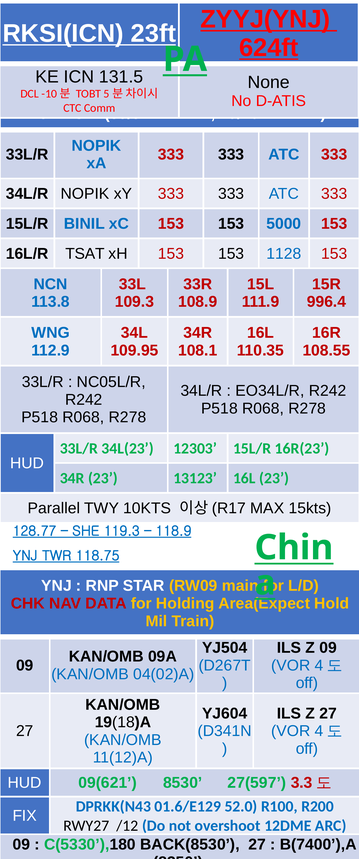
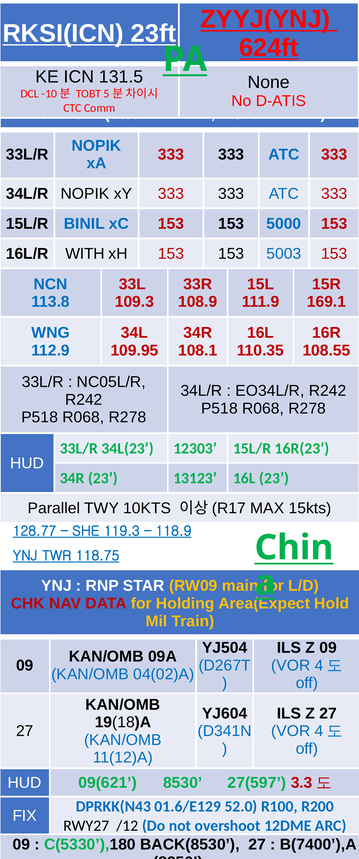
TSAT: TSAT -> WITH (85, 254)
1128: 1128 -> 5003 (284, 254)
996.4: 996.4 -> 169.1 (326, 302)
